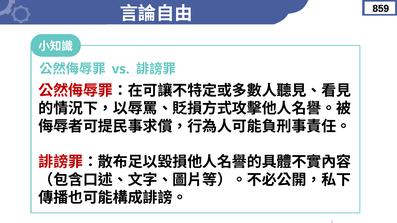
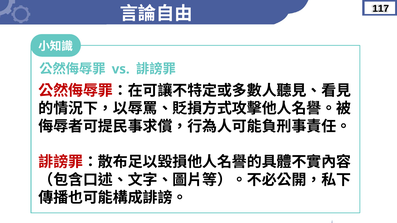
859: 859 -> 117 (381, 9)
